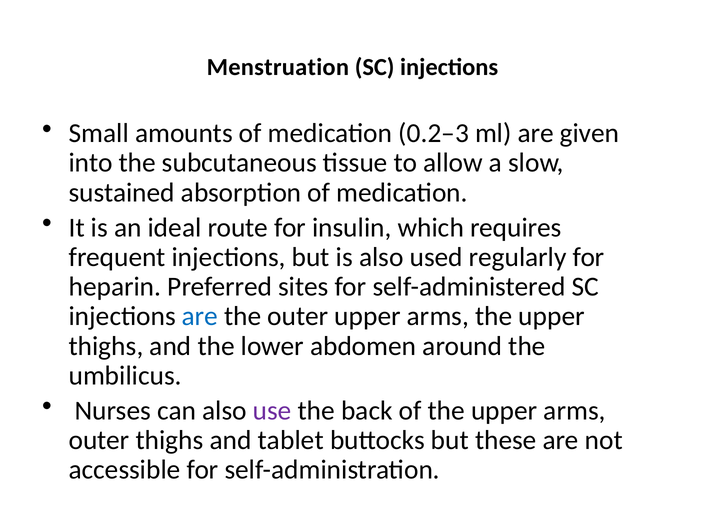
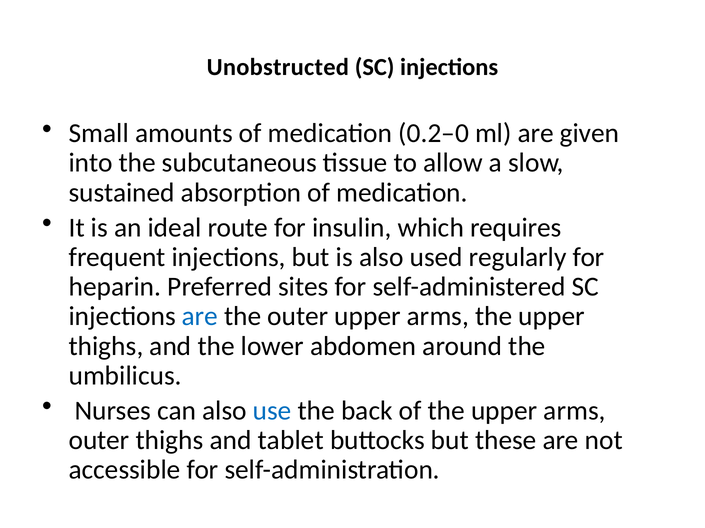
Menstruation: Menstruation -> Unobstructed (278, 68)
0.2–3: 0.2–3 -> 0.2–0 (434, 134)
use colour: purple -> blue (272, 411)
